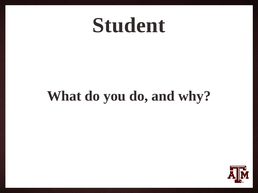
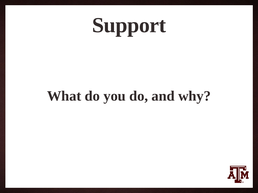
Student: Student -> Support (129, 25)
